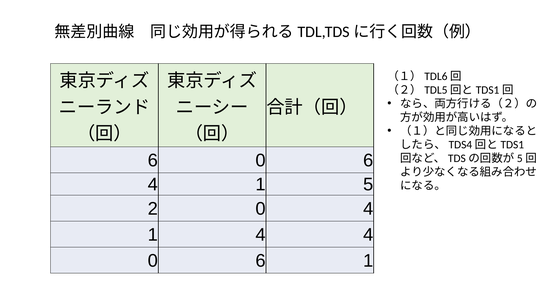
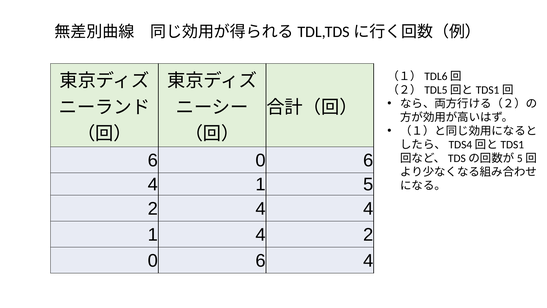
2 0: 0 -> 4 (260, 209)
4 4: 4 -> 2 (368, 234)
1: 1 -> 4 (368, 260)
